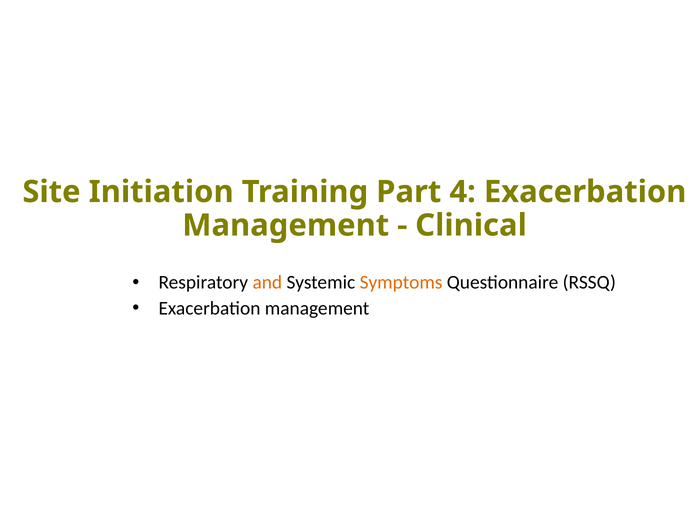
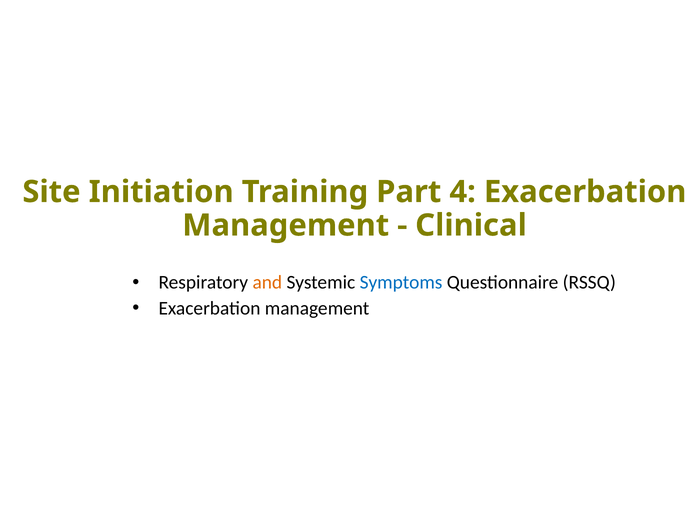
Symptoms colour: orange -> blue (401, 282)
